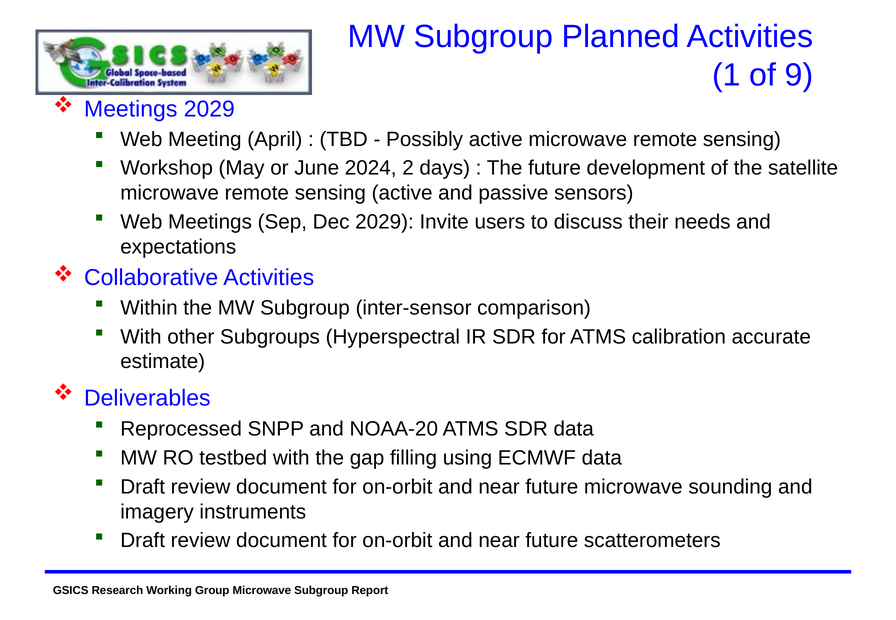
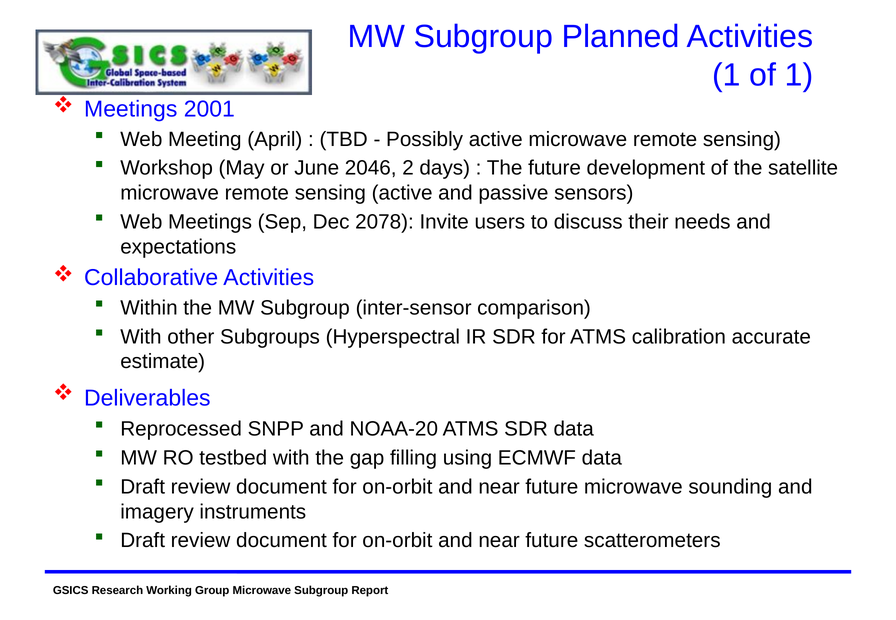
of 9: 9 -> 1 (799, 75)
Meetings 2029: 2029 -> 2001 (209, 109)
2024: 2024 -> 2046 (371, 168)
Dec 2029: 2029 -> 2078 (384, 222)
